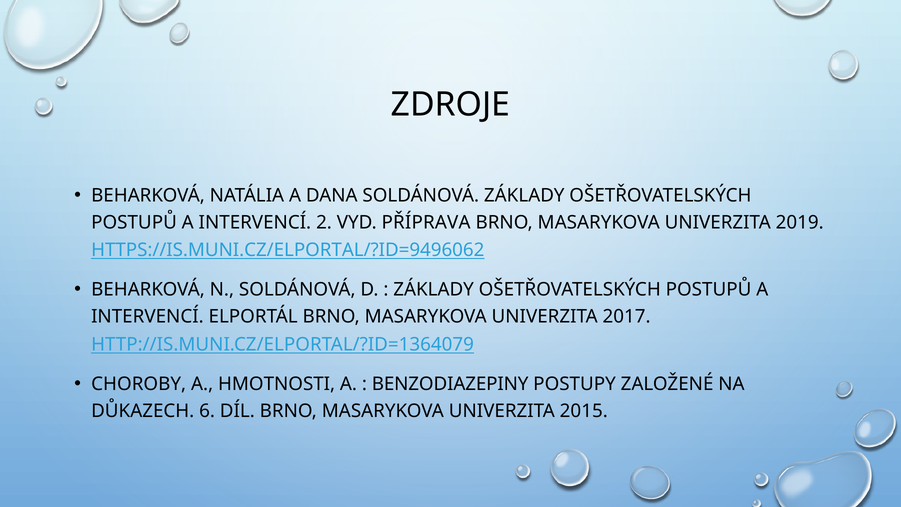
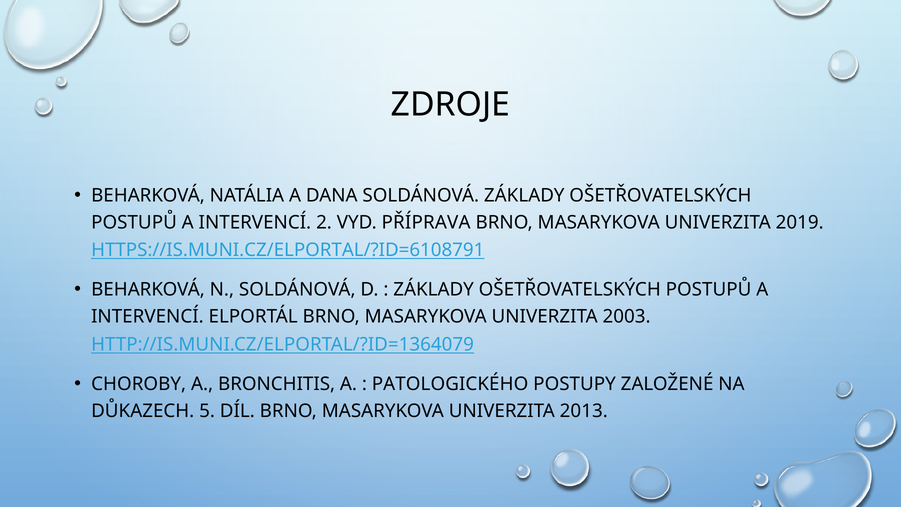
HTTPS://IS.MUNI.CZ/ELPORTAL/?ID=9496062: HTTPS://IS.MUNI.CZ/ELPORTAL/?ID=9496062 -> HTTPS://IS.MUNI.CZ/ELPORTAL/?ID=6108791 (288, 250)
2017: 2017 -> 2003 (627, 317)
HMOTNOSTI: HMOTNOSTI -> BRONCHITIS (277, 384)
BENZODIAZEPINY: BENZODIAZEPINY -> PATOLOGICKÉHO (450, 384)
6: 6 -> 5 (207, 411)
2015: 2015 -> 2013 (584, 411)
